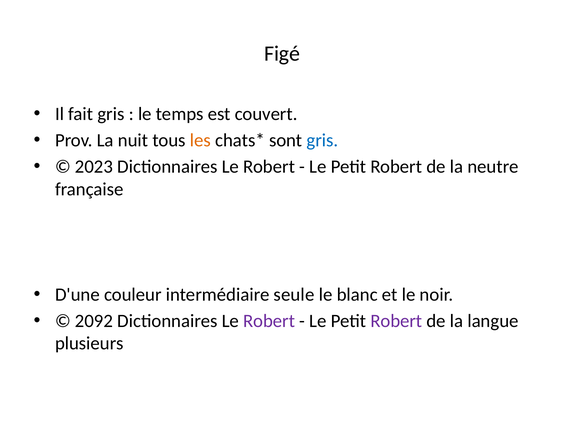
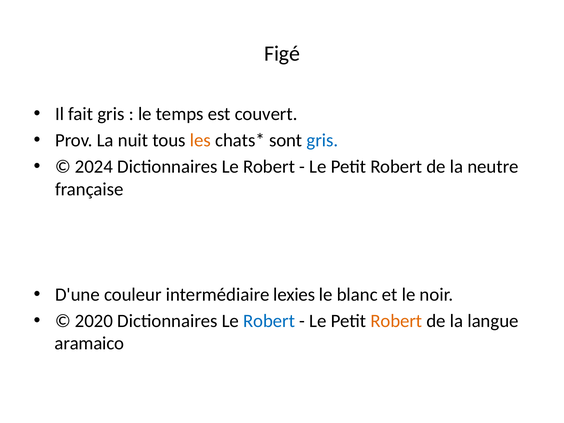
2023: 2023 -> 2024 (94, 167)
seule: seule -> lexies (294, 295)
2092: 2092 -> 2020 (94, 321)
Robert colour: purple -> blue (269, 321)
Robert colour: purple -> orange (396, 321)
plusieurs: plusieurs -> aramaico (89, 343)
